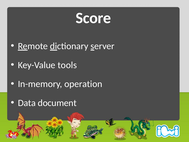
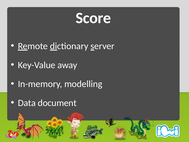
tools: tools -> away (67, 65)
operation: operation -> modelling (83, 84)
